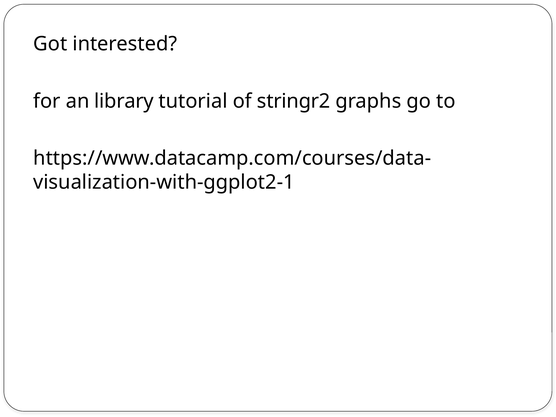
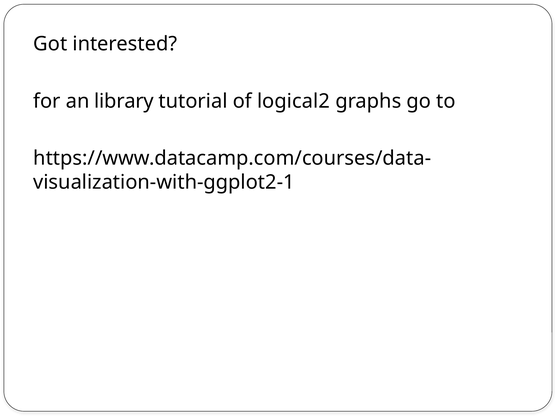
stringr2: stringr2 -> logical2 (294, 101)
